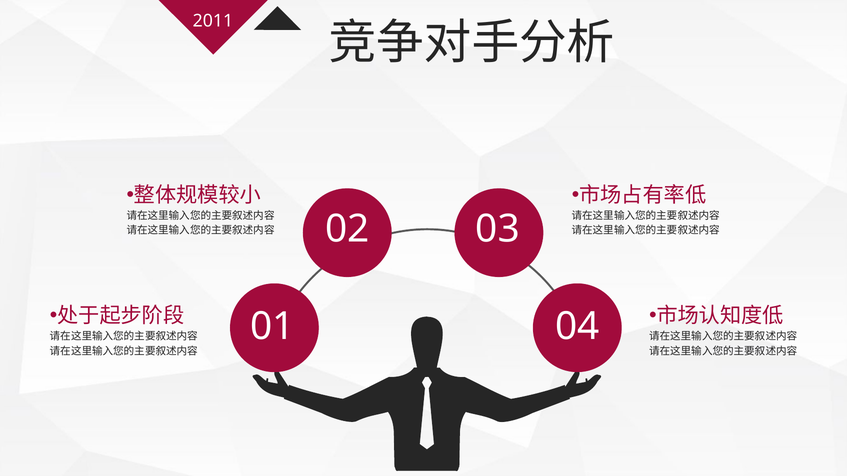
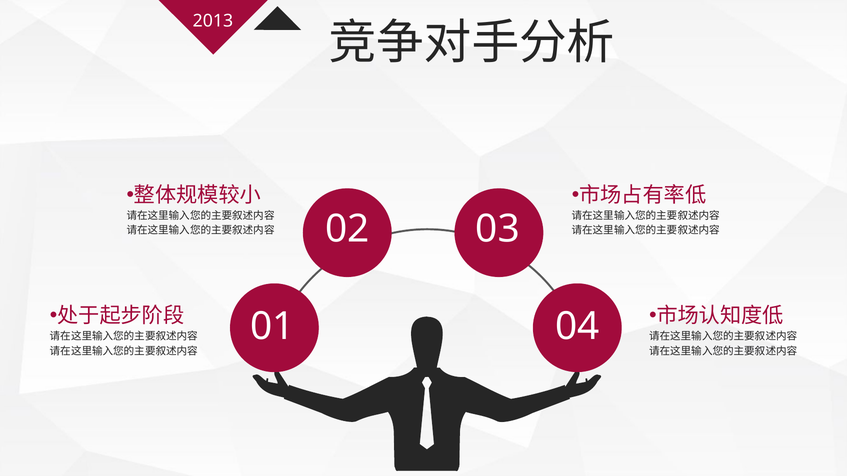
2011: 2011 -> 2013 (213, 21)
